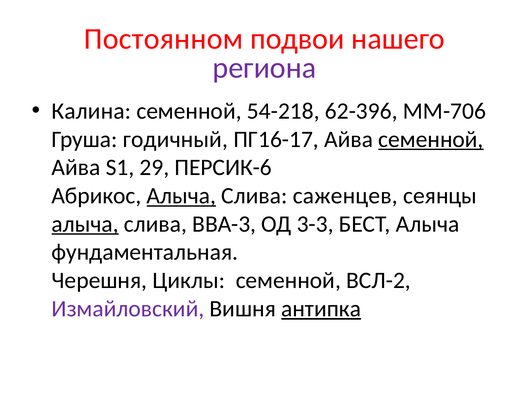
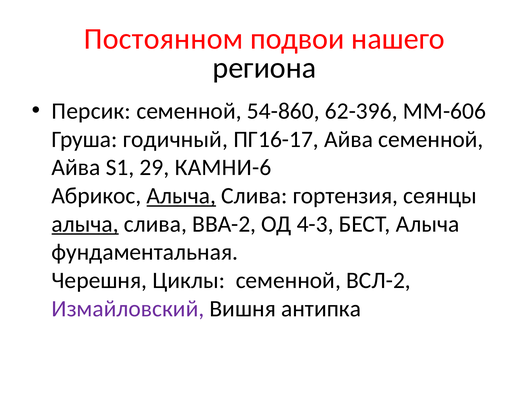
региона colour: purple -> black (264, 68)
Калина: Калина -> Персик (91, 111)
54-218: 54-218 -> 54-860 (283, 111)
ММ-706: ММ-706 -> ММ-606 (444, 111)
семенной underline: present -> none (431, 139)
ПЕРСИК-6: ПЕРСИК-6 -> КАМНИ-6 (223, 167)
саженцев: саженцев -> гортензия (345, 196)
ВВА-3: ВВА-3 -> ВВА-2 (224, 224)
3-3: 3-3 -> 4-3 (315, 224)
антипка underline: present -> none (321, 309)
